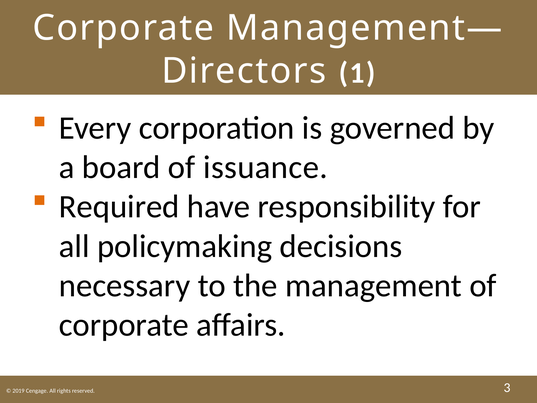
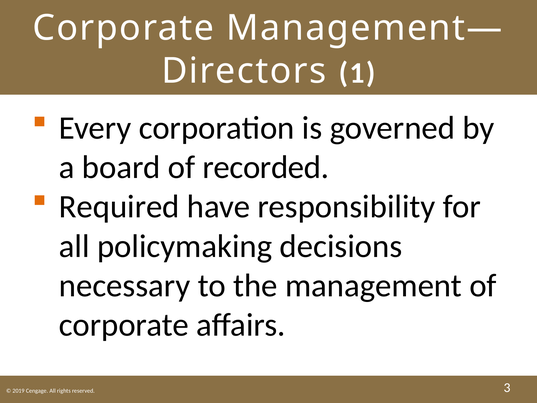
issuance: issuance -> recorded (266, 167)
